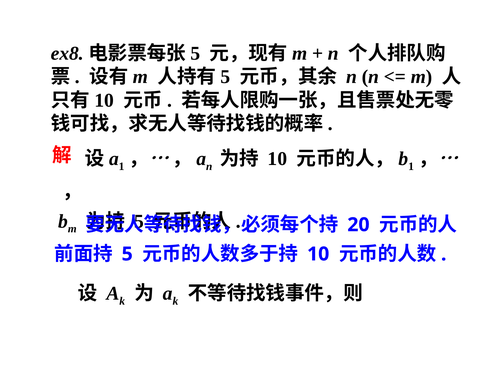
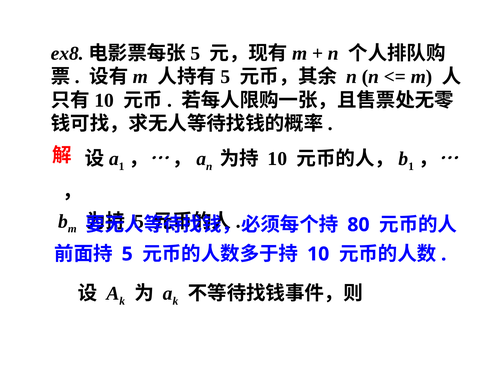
20: 20 -> 80 (358, 225)
